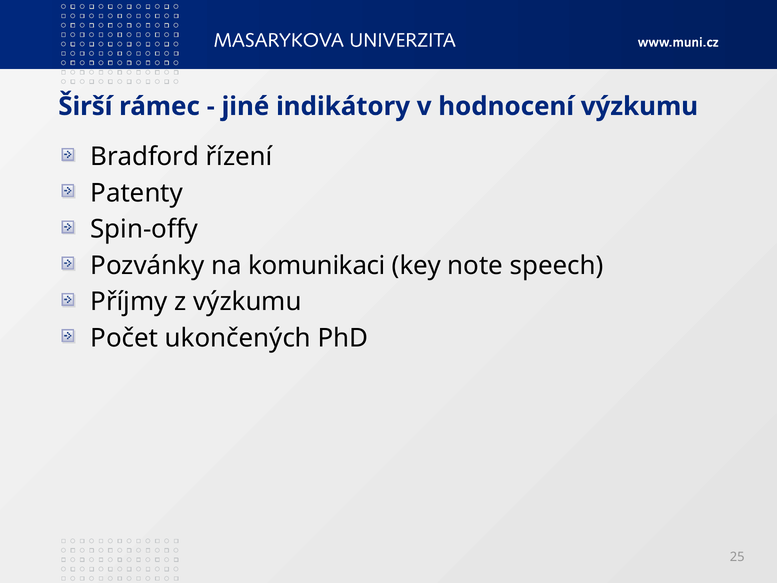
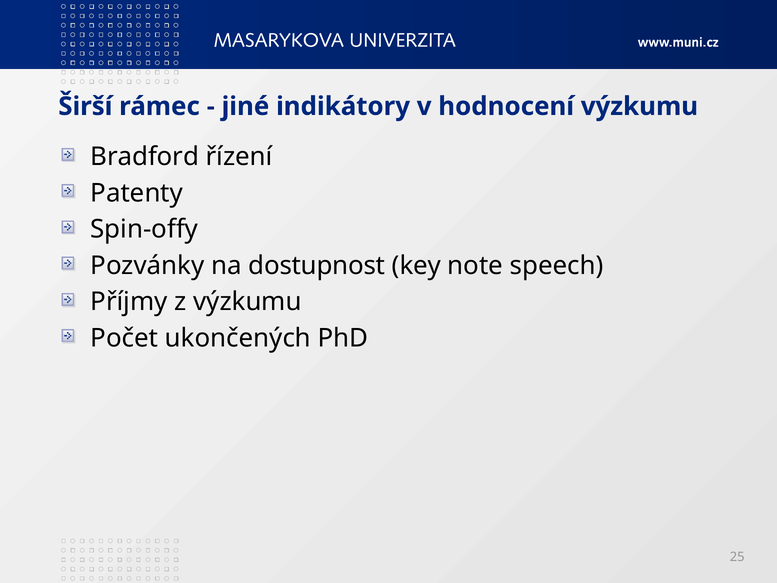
komunikaci: komunikaci -> dostupnost (317, 266)
